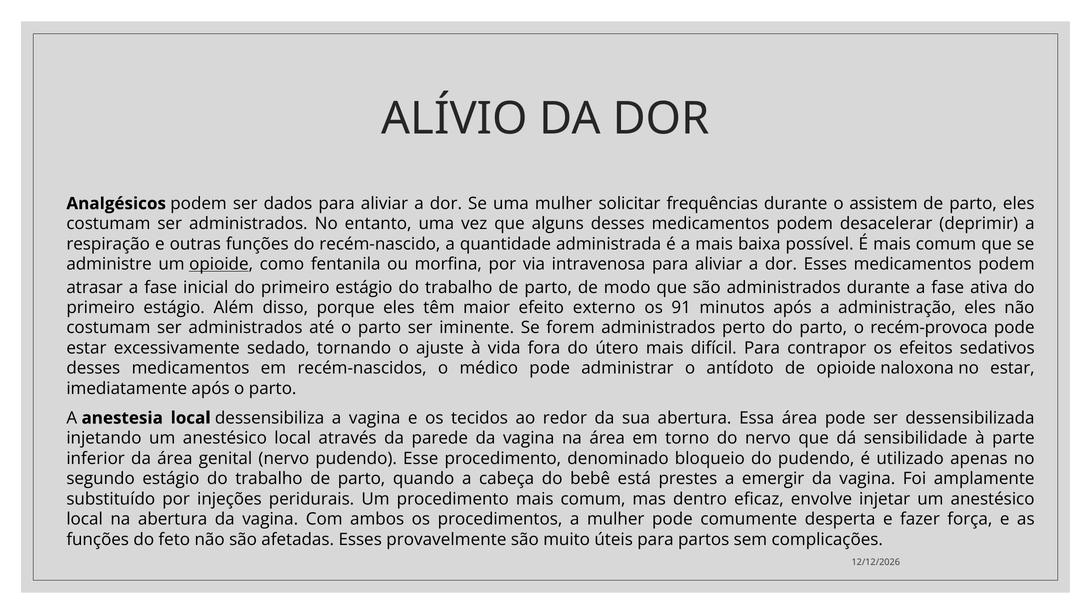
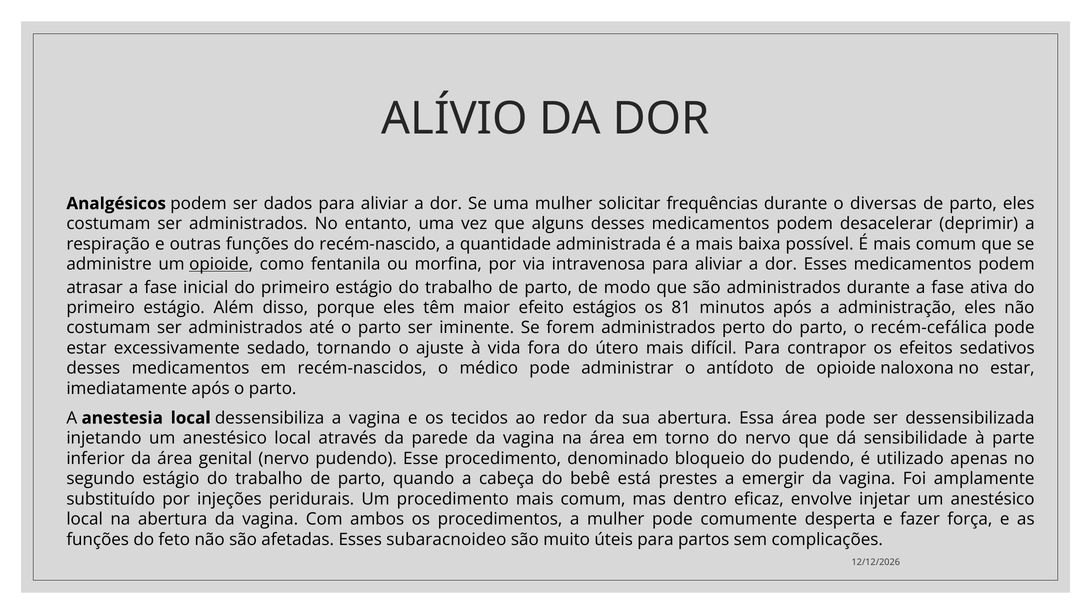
assistem: assistem -> diversas (883, 203)
externo: externo -> estágios (604, 307)
91: 91 -> 81 (681, 307)
recém-provoca: recém-provoca -> recém-cefálica (929, 328)
provavelmente: provavelmente -> subaracnoideo (446, 539)
